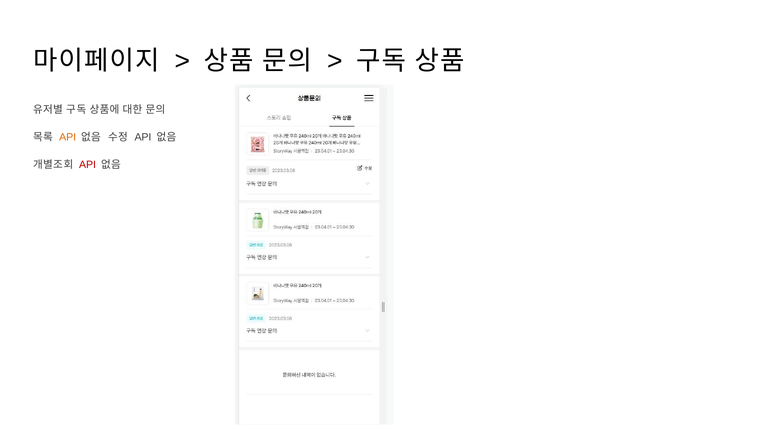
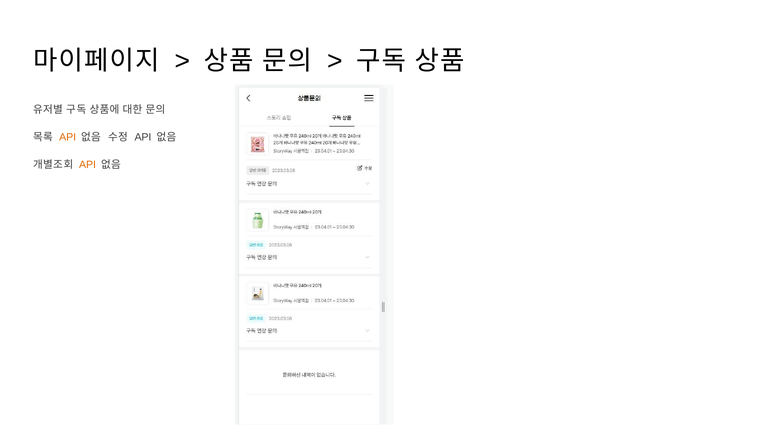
API colour: red -> orange (88, 165)
